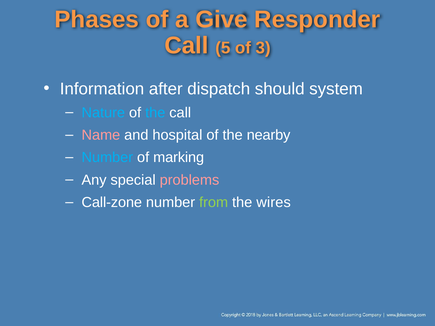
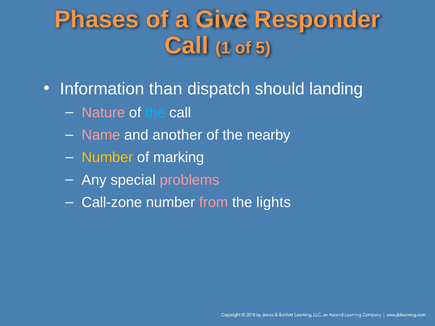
5: 5 -> 1 (223, 48)
3: 3 -> 5 (263, 48)
after: after -> than (166, 89)
system: system -> landing (336, 89)
Nature colour: light blue -> pink (103, 113)
hospital: hospital -> another (177, 135)
Number colour: light blue -> yellow (107, 158)
from colour: light green -> pink (214, 203)
wires: wires -> lights (274, 203)
